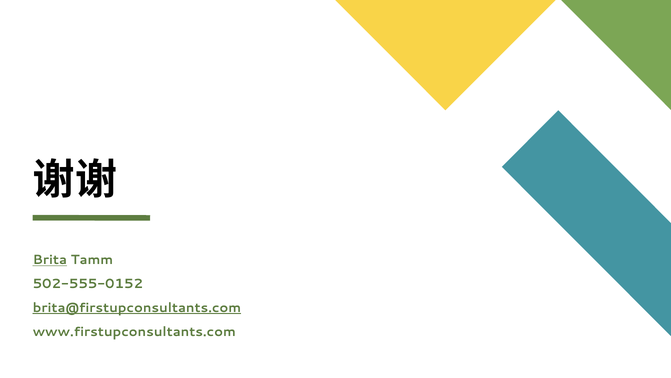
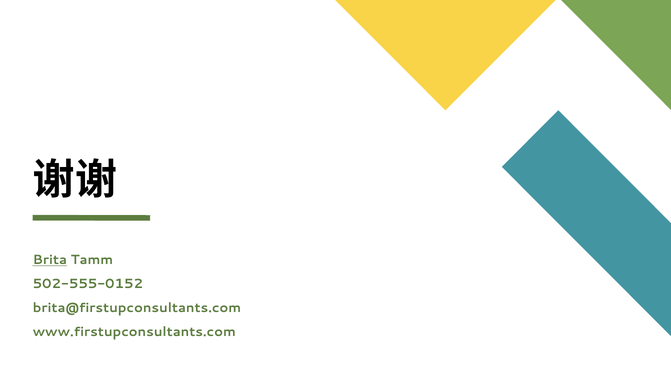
brita@firstupconsultants.com underline: present -> none (137, 307)
